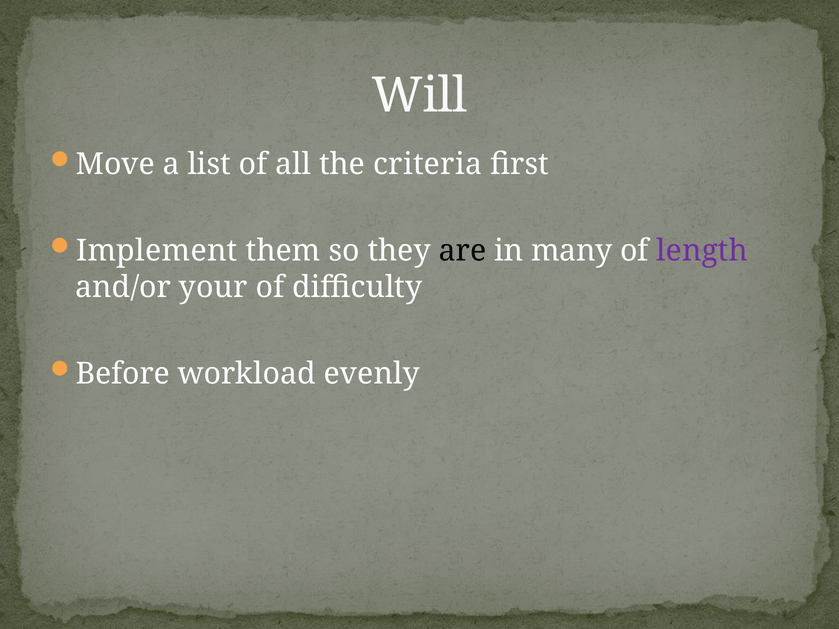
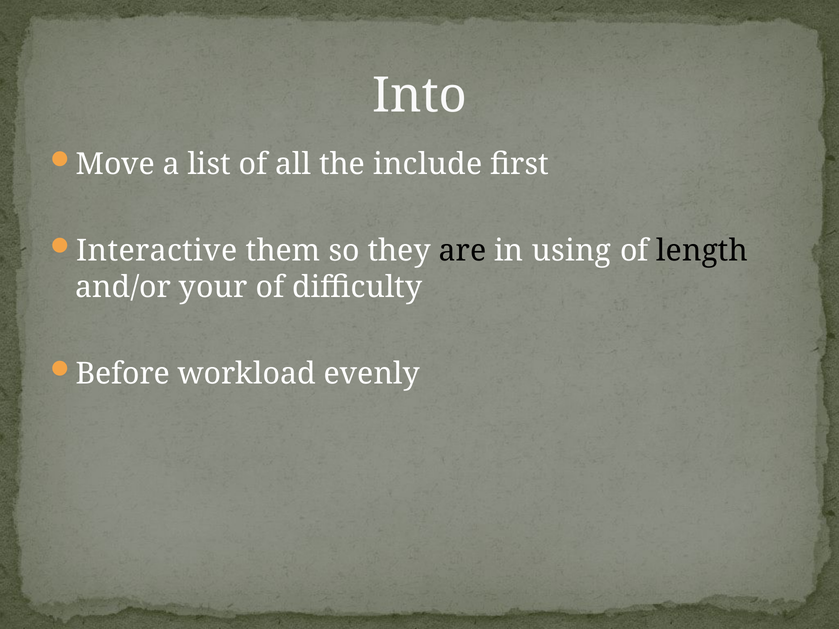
Will: Will -> Into (420, 96)
criteria: criteria -> include (428, 164)
Implement: Implement -> Interactive (157, 251)
many: many -> using (571, 251)
length colour: purple -> black (702, 251)
